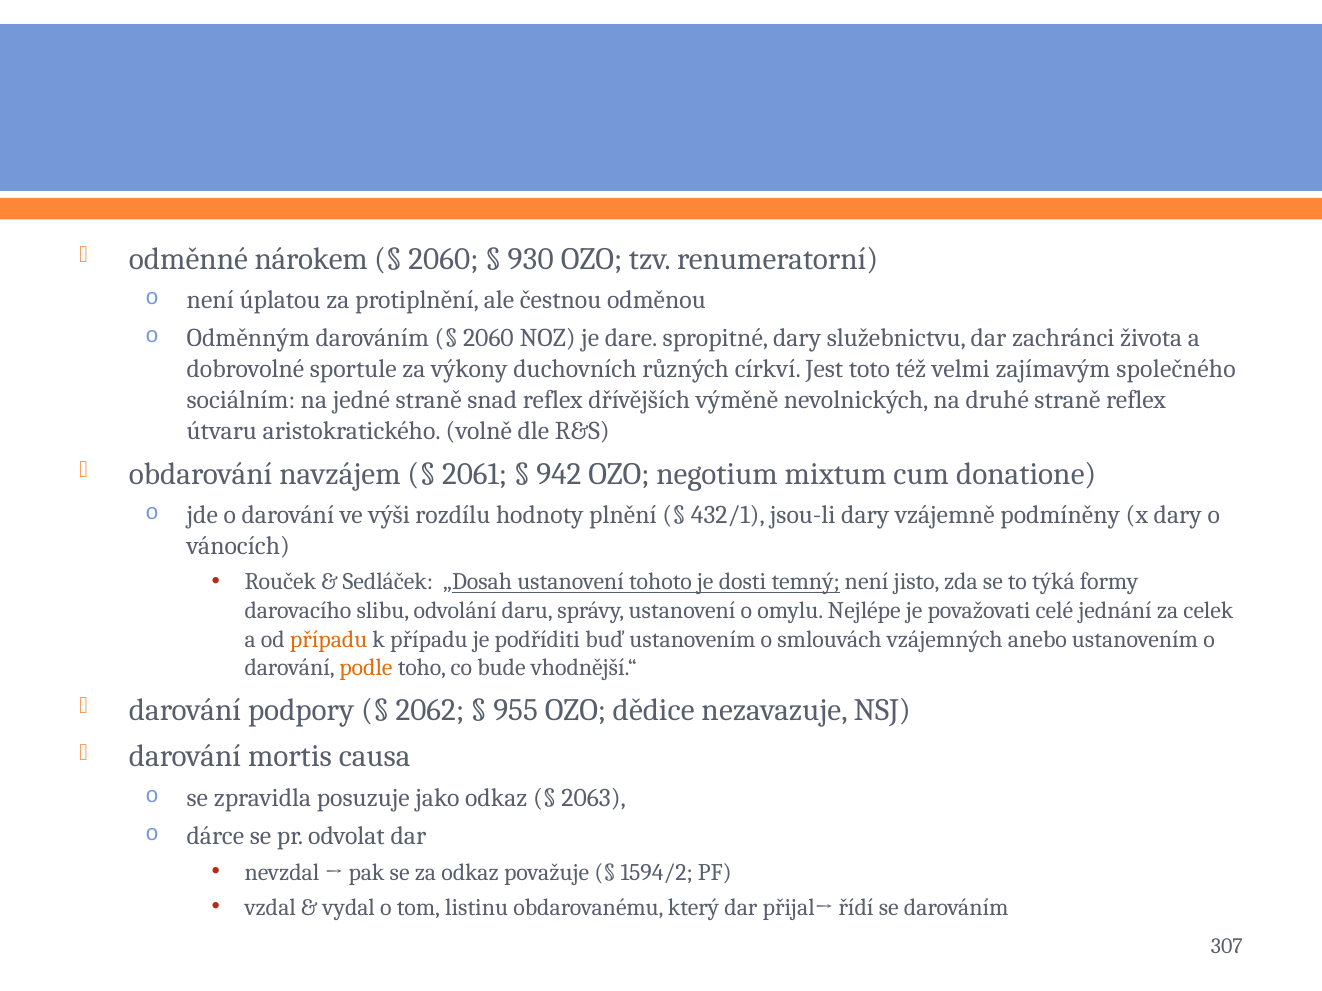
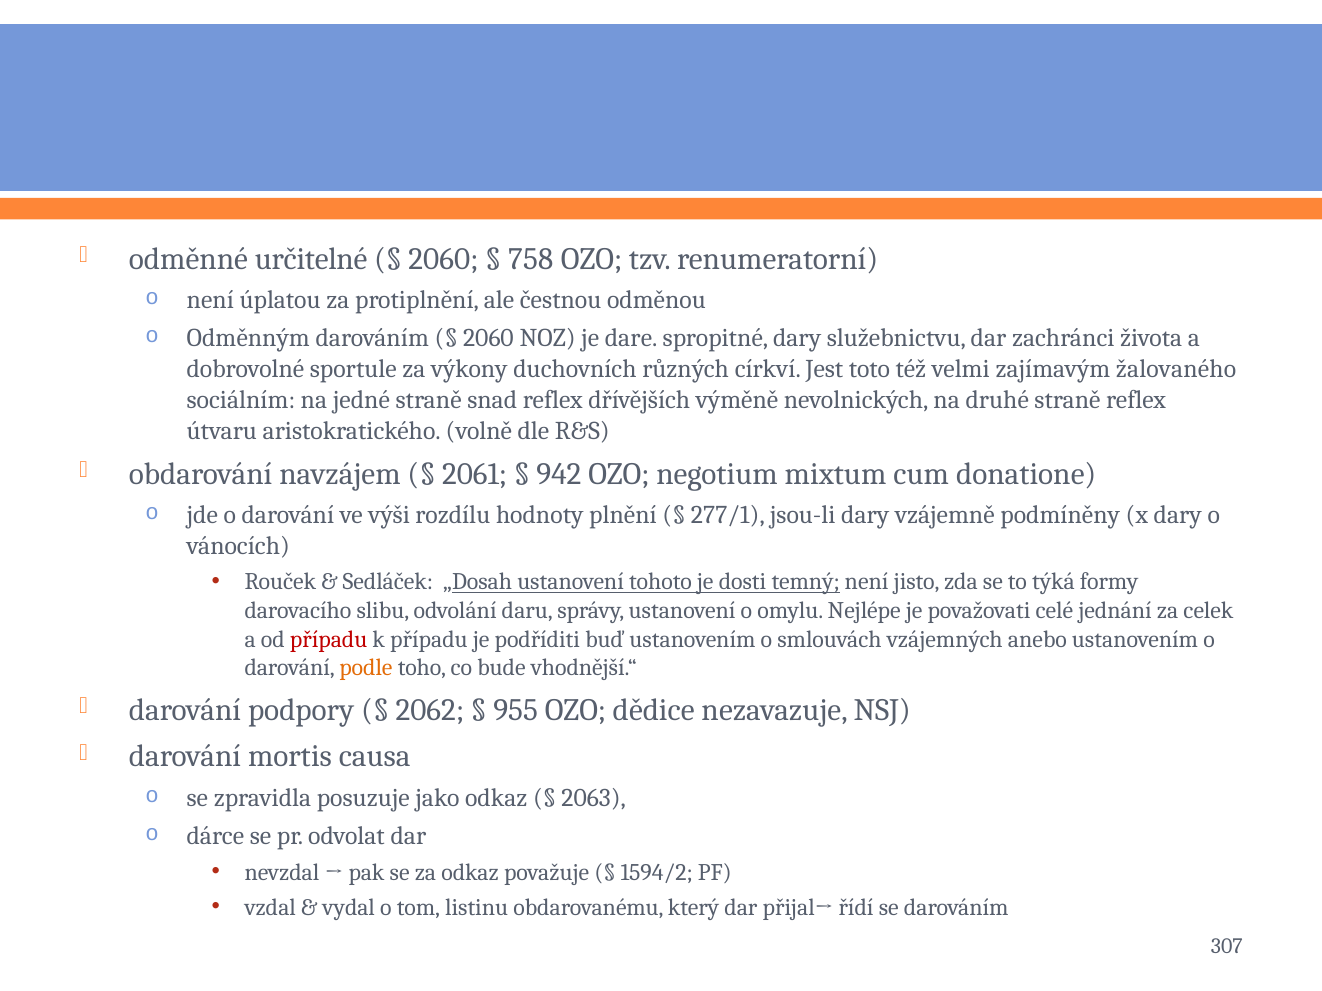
nárokem: nárokem -> určitelné (311, 259)
930: 930 -> 758 (531, 259)
společného: společného -> žalovaného (1176, 369)
432/1: 432/1 -> 277/1 (728, 515)
případu colour: orange -> red (329, 640)
